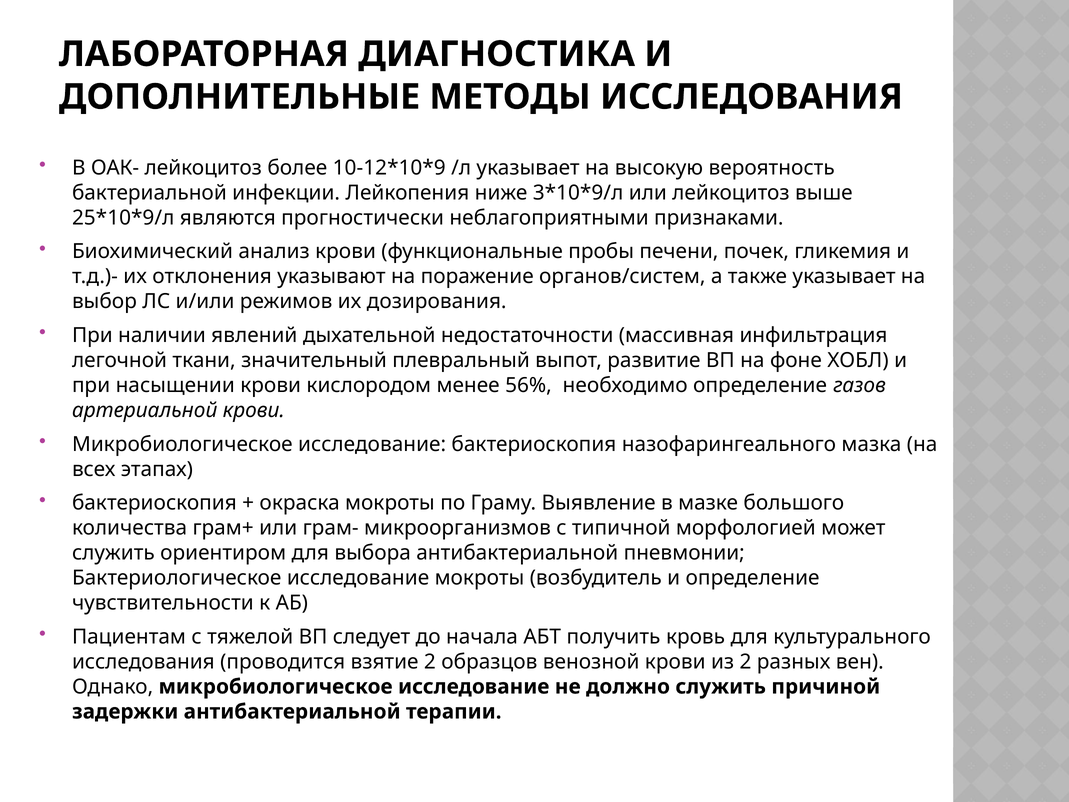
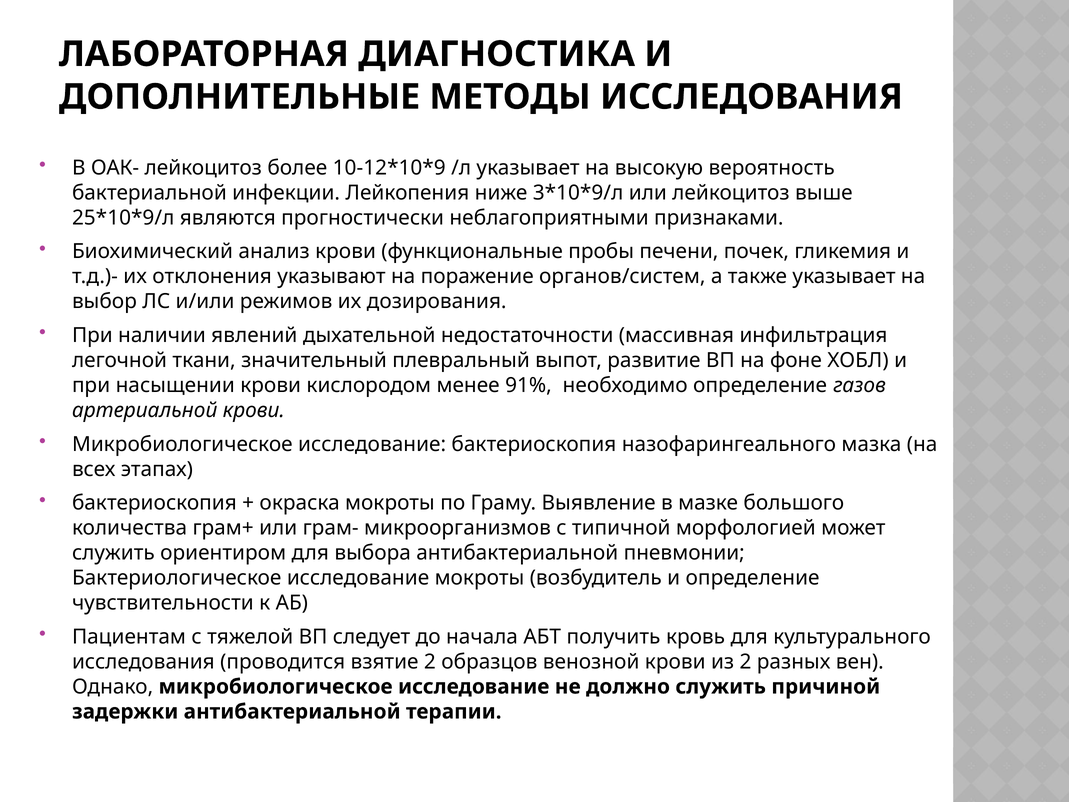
56%: 56% -> 91% (528, 385)
